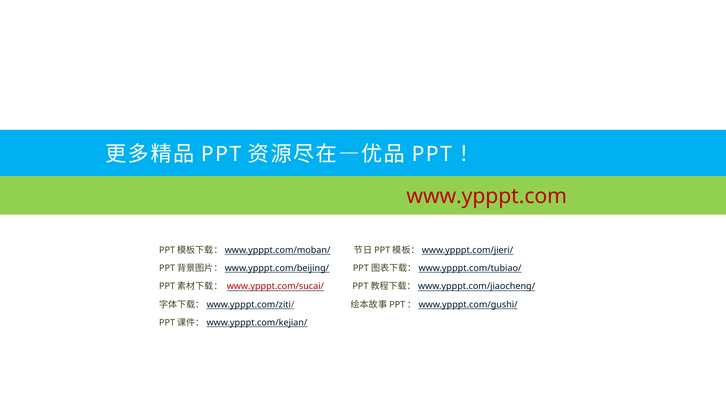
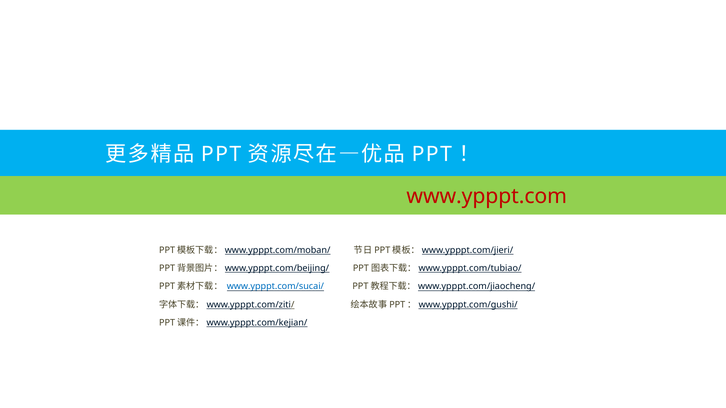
www.ypppt.com/sucai/ colour: red -> blue (275, 287)
